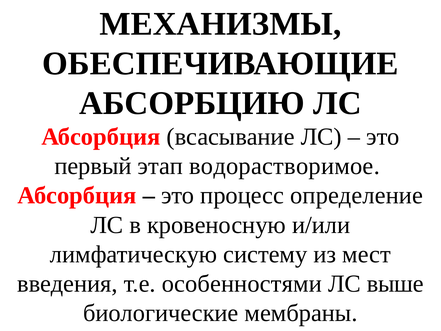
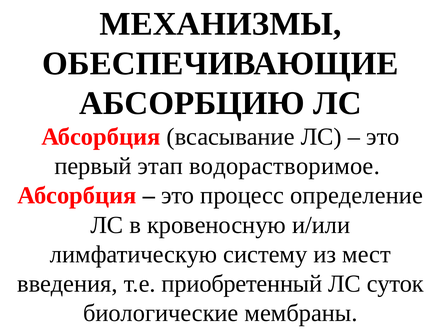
особенностями: особенностями -> приобретенный (242, 284)
выше: выше -> суток (395, 284)
